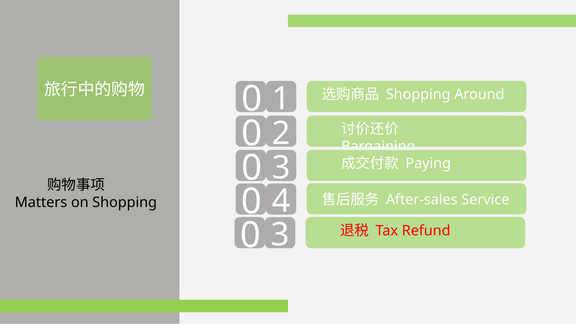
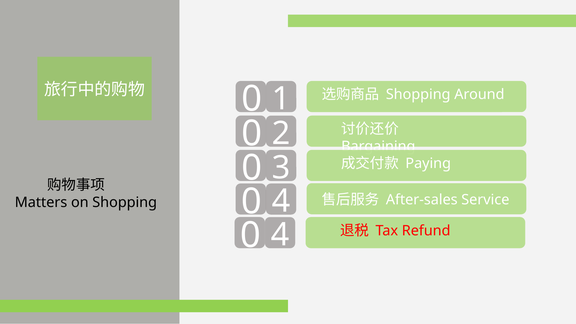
3: 3 -> 4 (280, 235)
